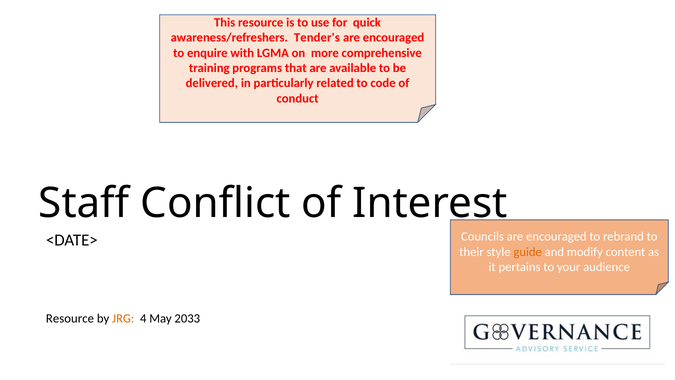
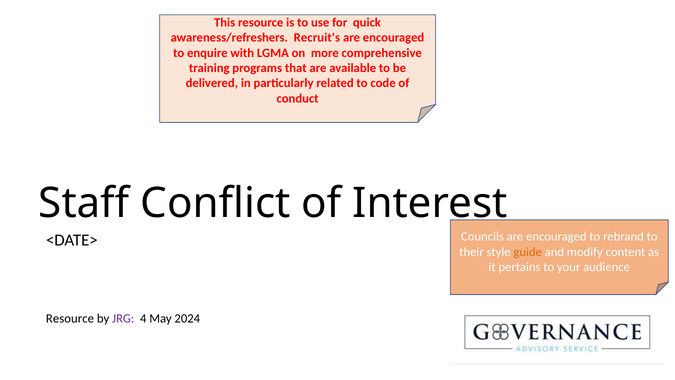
Tender's: Tender's -> Recruit's (317, 38)
JRG colour: orange -> purple (123, 319)
2033: 2033 -> 2024 (187, 319)
